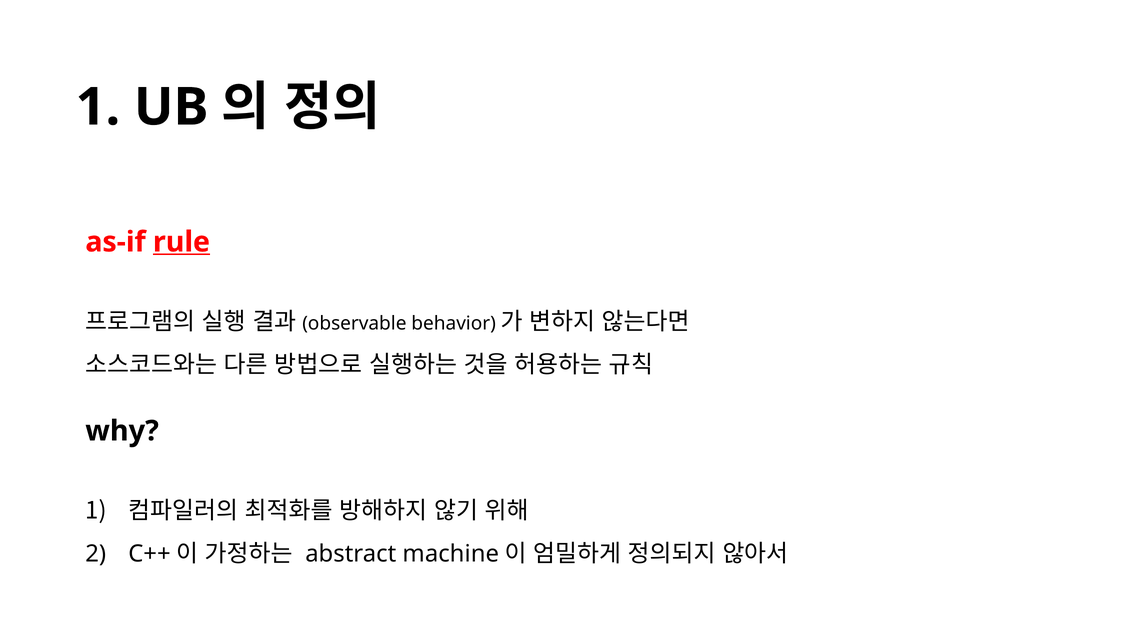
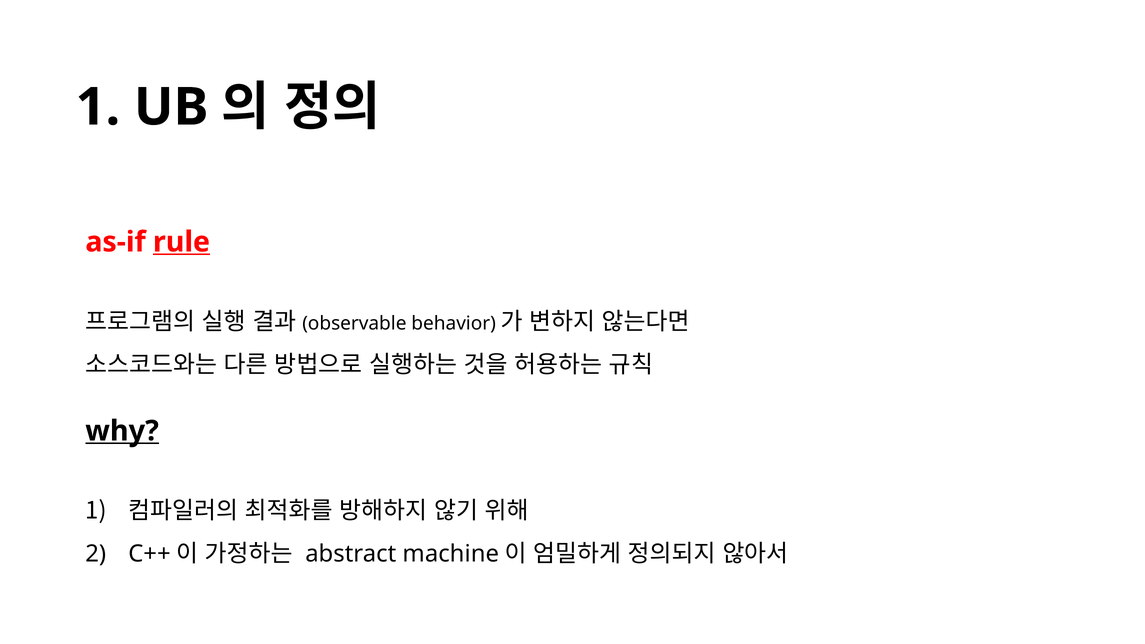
why underline: none -> present (122, 431)
